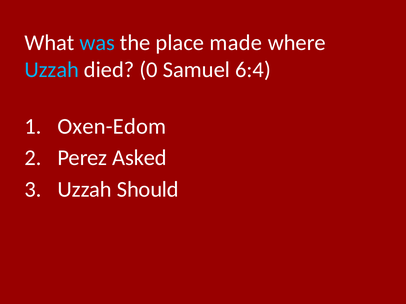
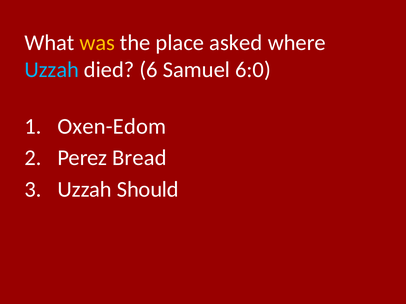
was colour: light blue -> yellow (97, 43)
made: made -> asked (236, 43)
0: 0 -> 6 (149, 70)
6:4: 6:4 -> 6:0 (253, 70)
Asked: Asked -> Bread (139, 158)
